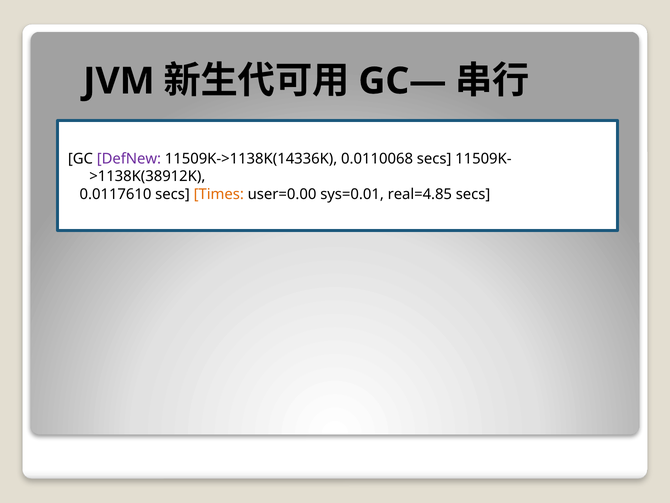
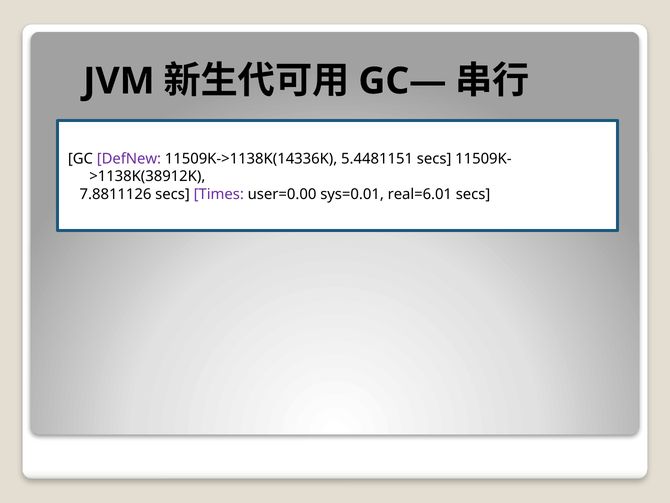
0.0110068: 0.0110068 -> 5.4481151 (377, 159)
0.0117610: 0.0117610 -> 7.8811126 (116, 194)
Times colour: orange -> purple (219, 194)
real=4.85: real=4.85 -> real=6.01 (420, 194)
